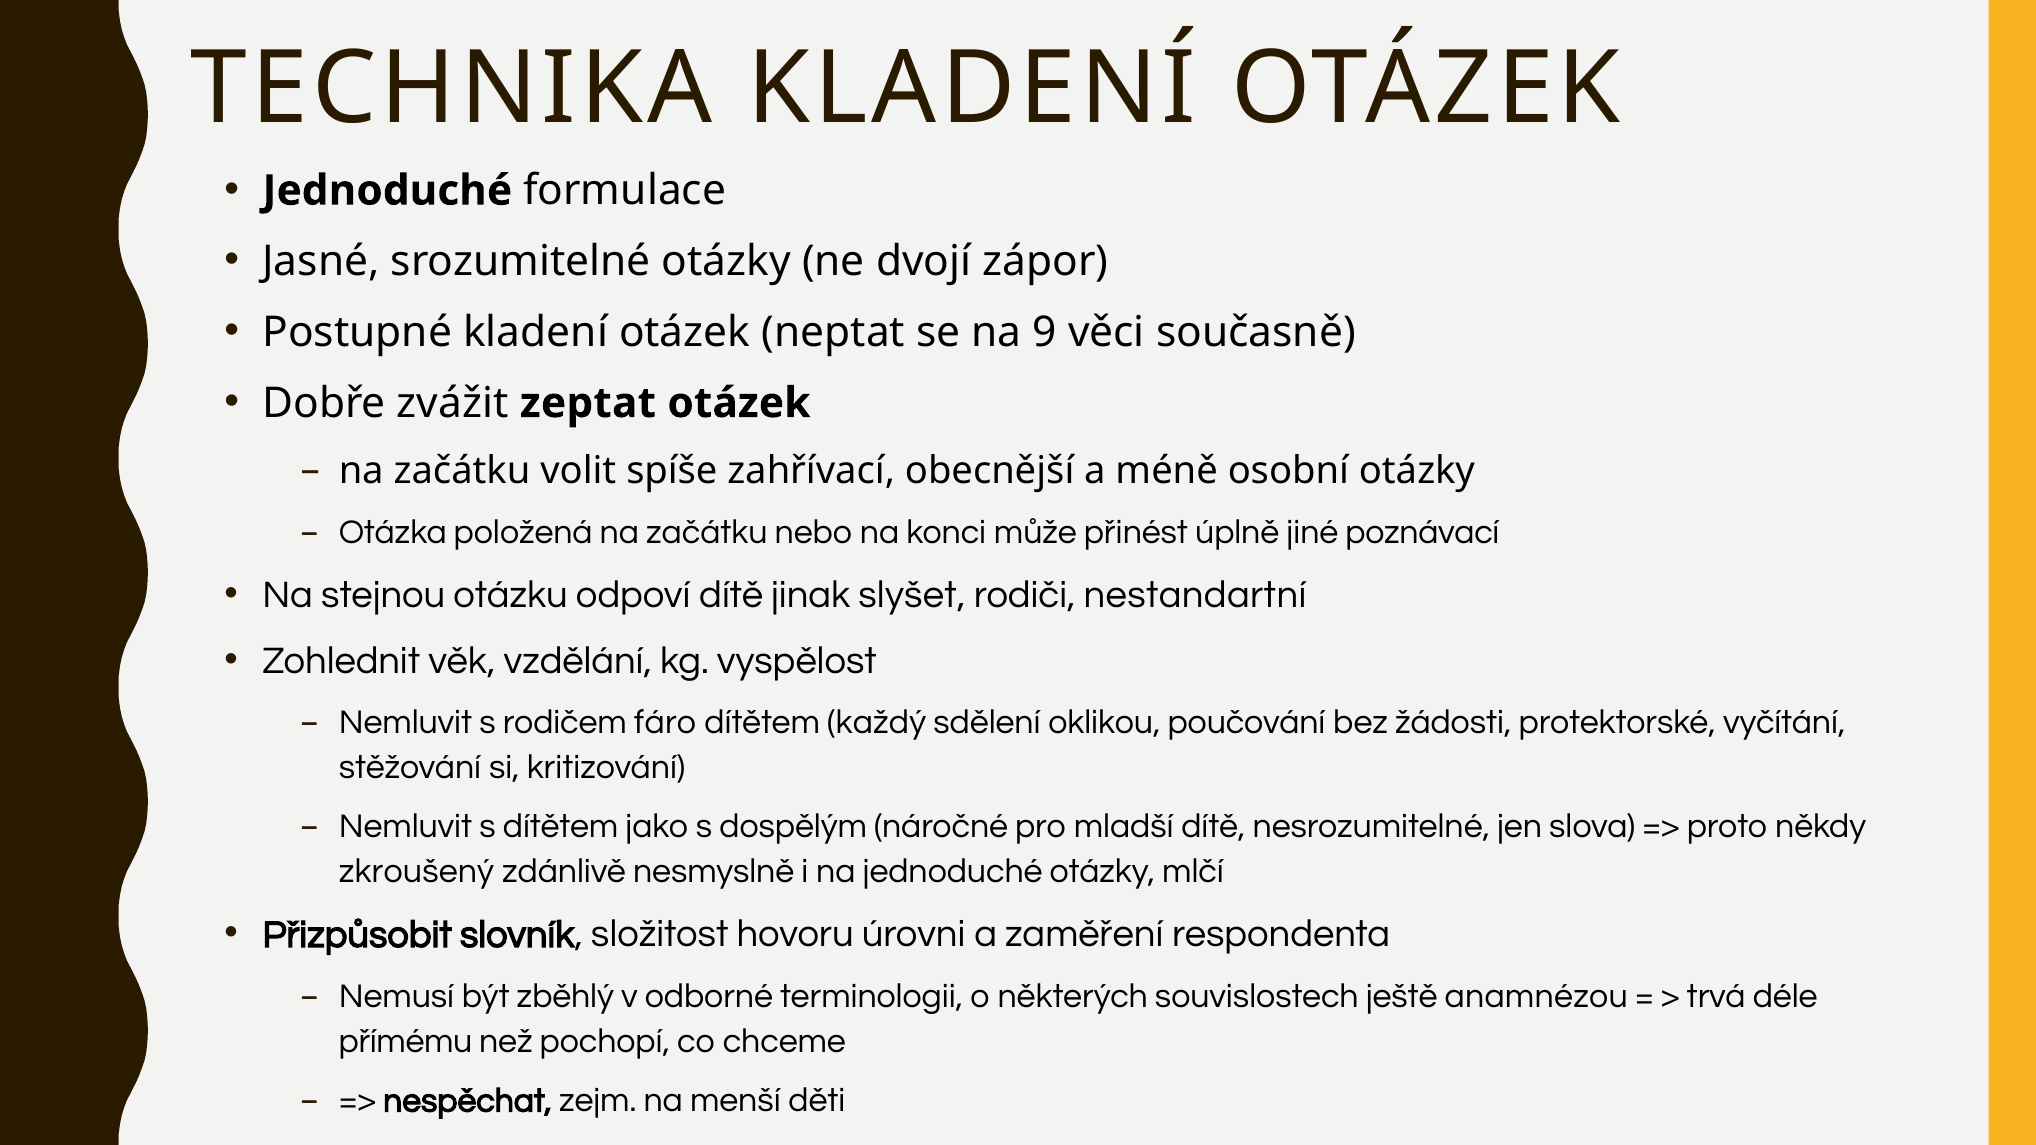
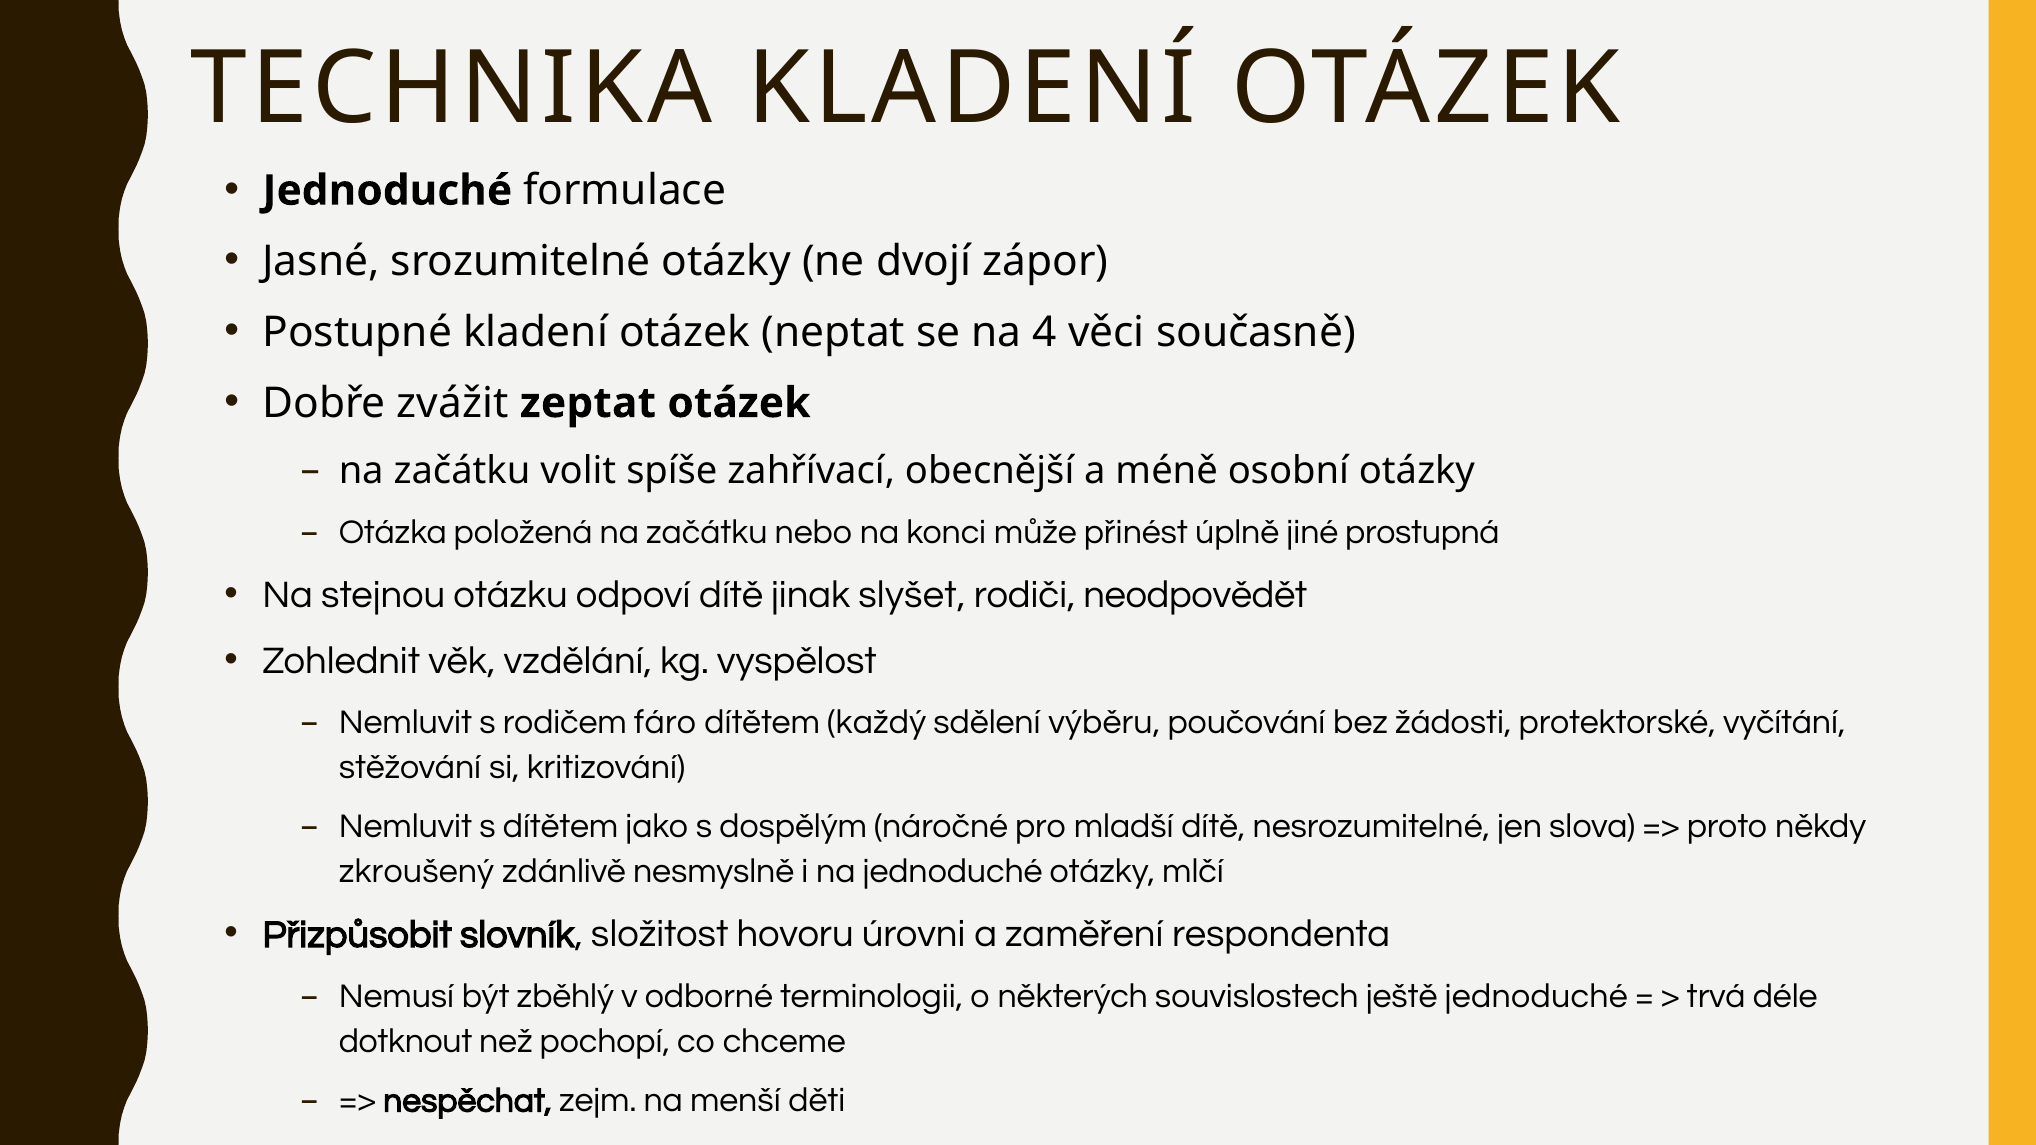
9: 9 -> 4 (1045, 332)
poznávací: poznávací -> prostupná (1422, 533)
nestandartní: nestandartní -> neodpovědět (1195, 595)
oklikou: oklikou -> výběru (1104, 723)
ještě anamnézou: anamnézou -> jednoduché (1536, 996)
přímému: přímému -> dotknout (406, 1041)
